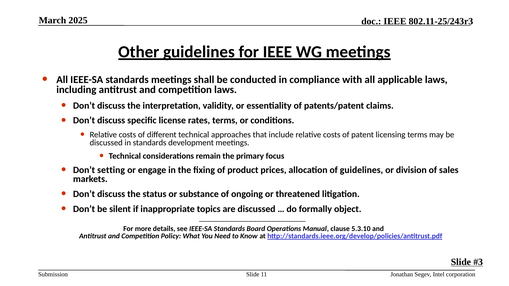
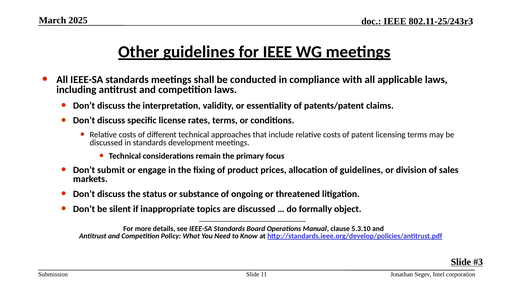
setting: setting -> submit (111, 170)
